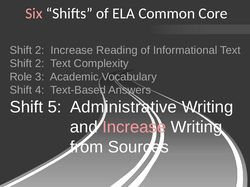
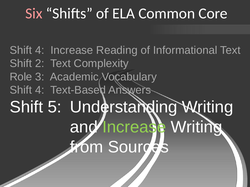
2: 2 -> 4 (40, 50)
Administrative: Administrative -> Understanding (124, 107)
Increase colour: pink -> light green (134, 127)
